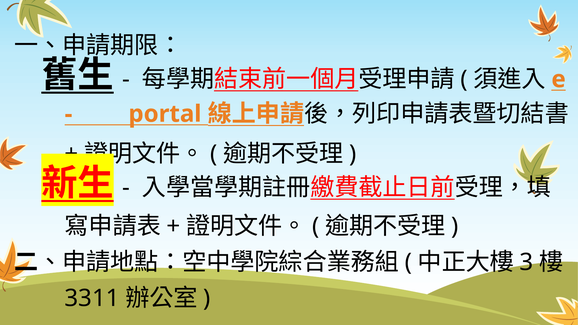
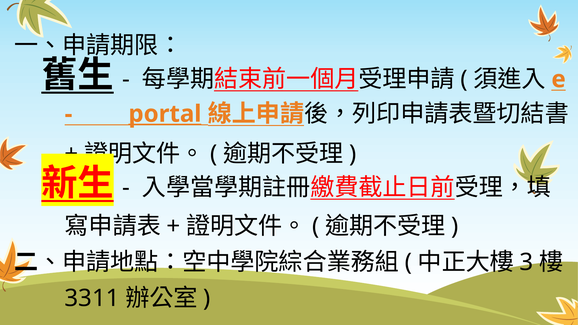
portal underline: none -> present (165, 114)
